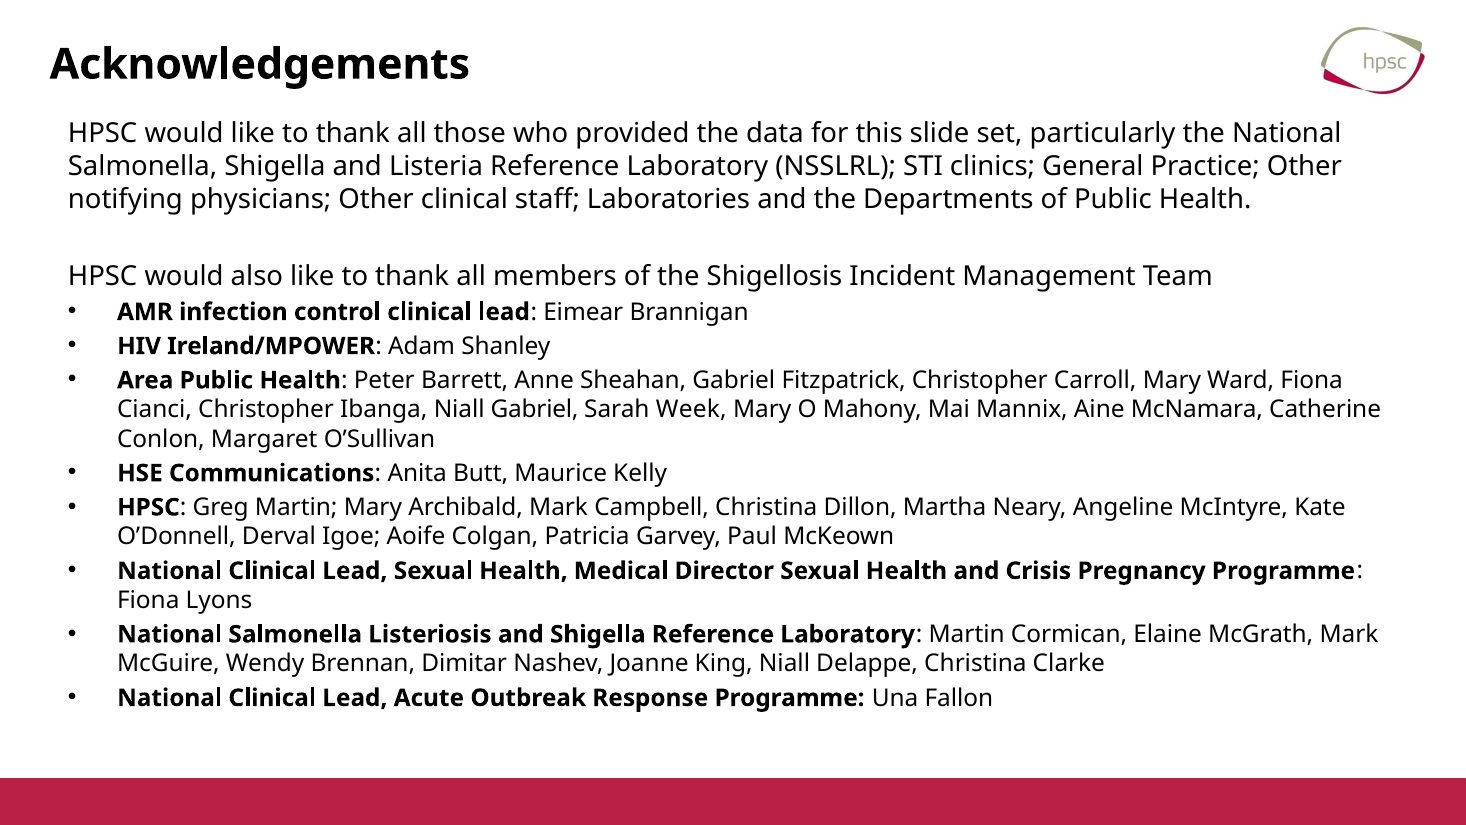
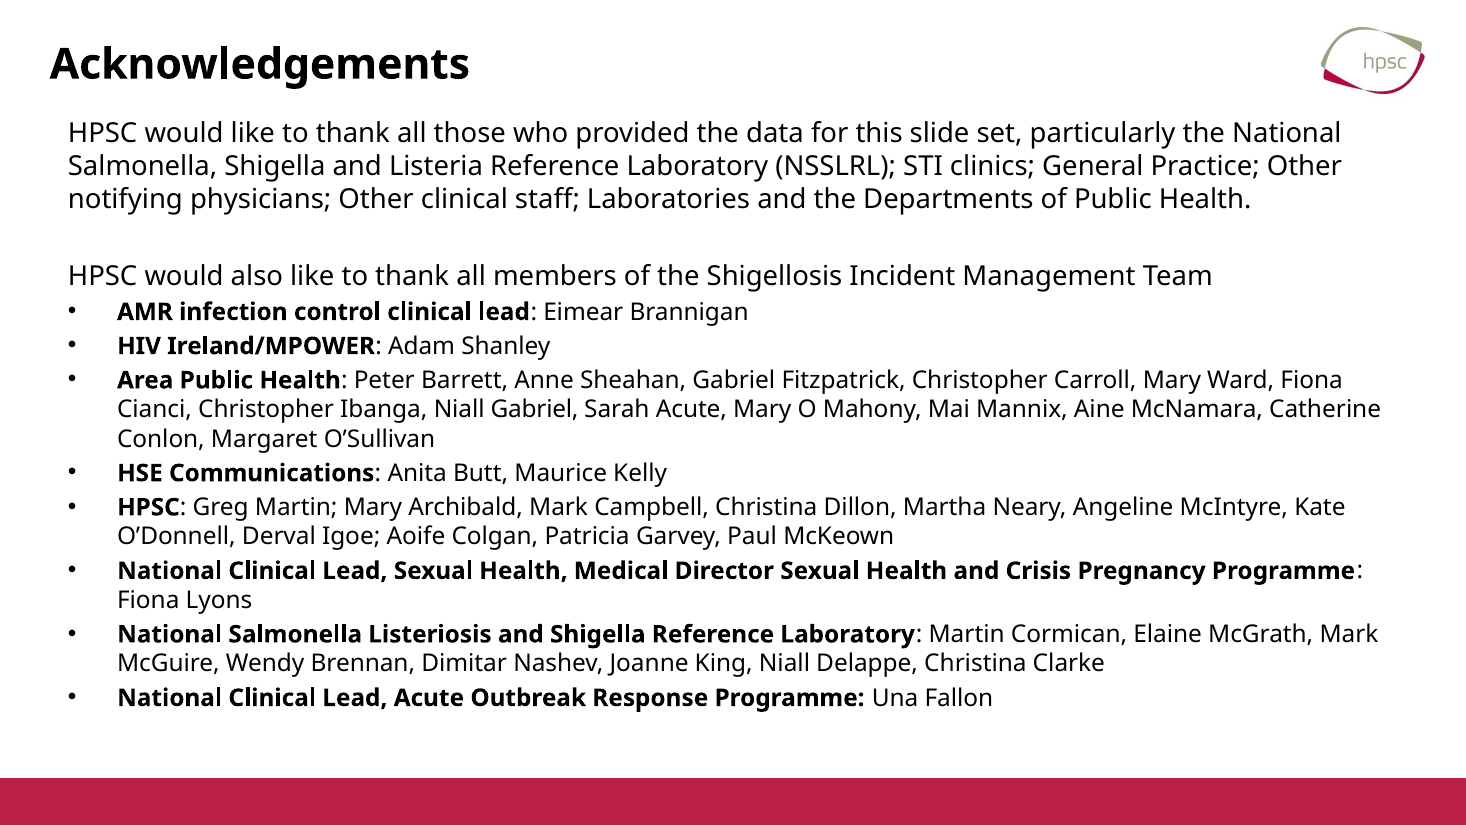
Sarah Week: Week -> Acute (691, 410)
